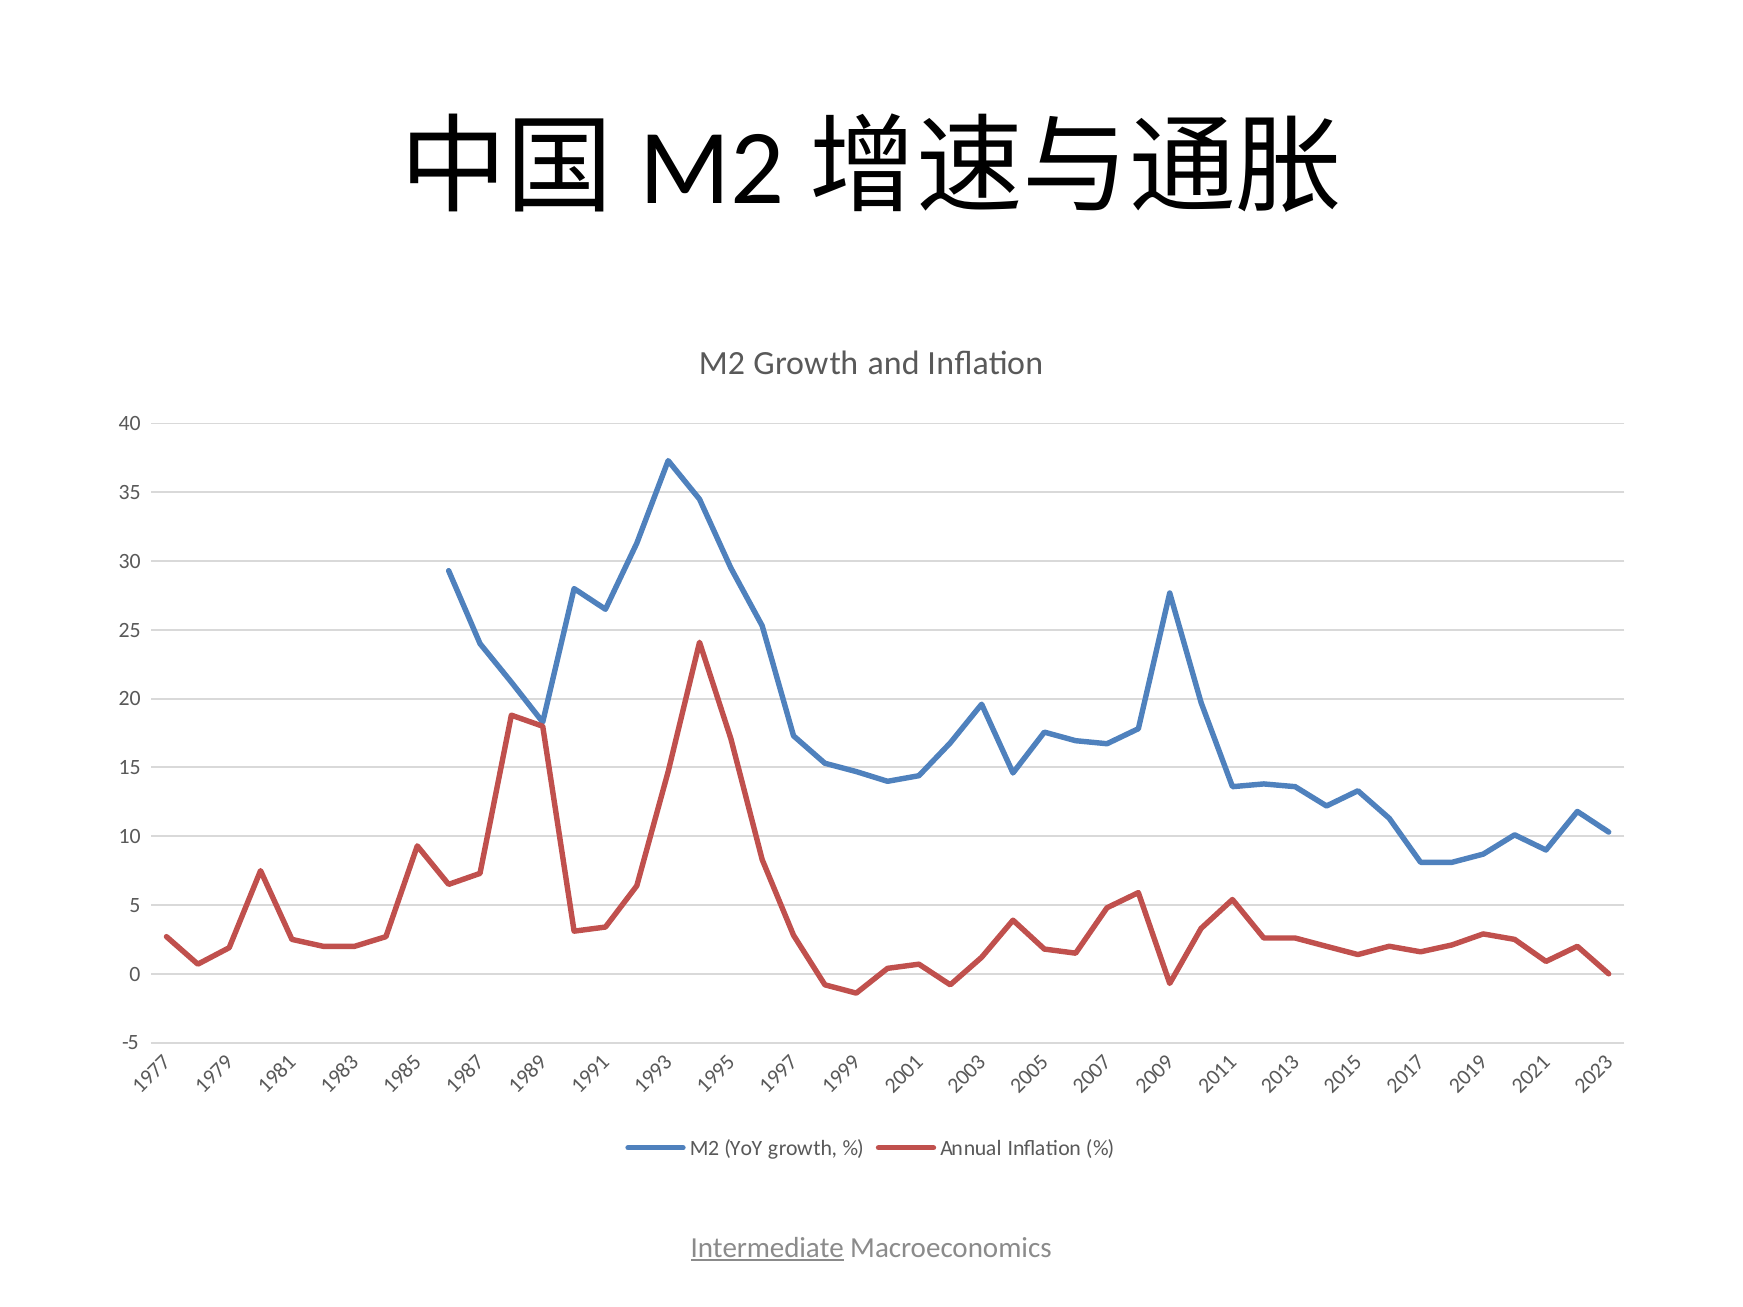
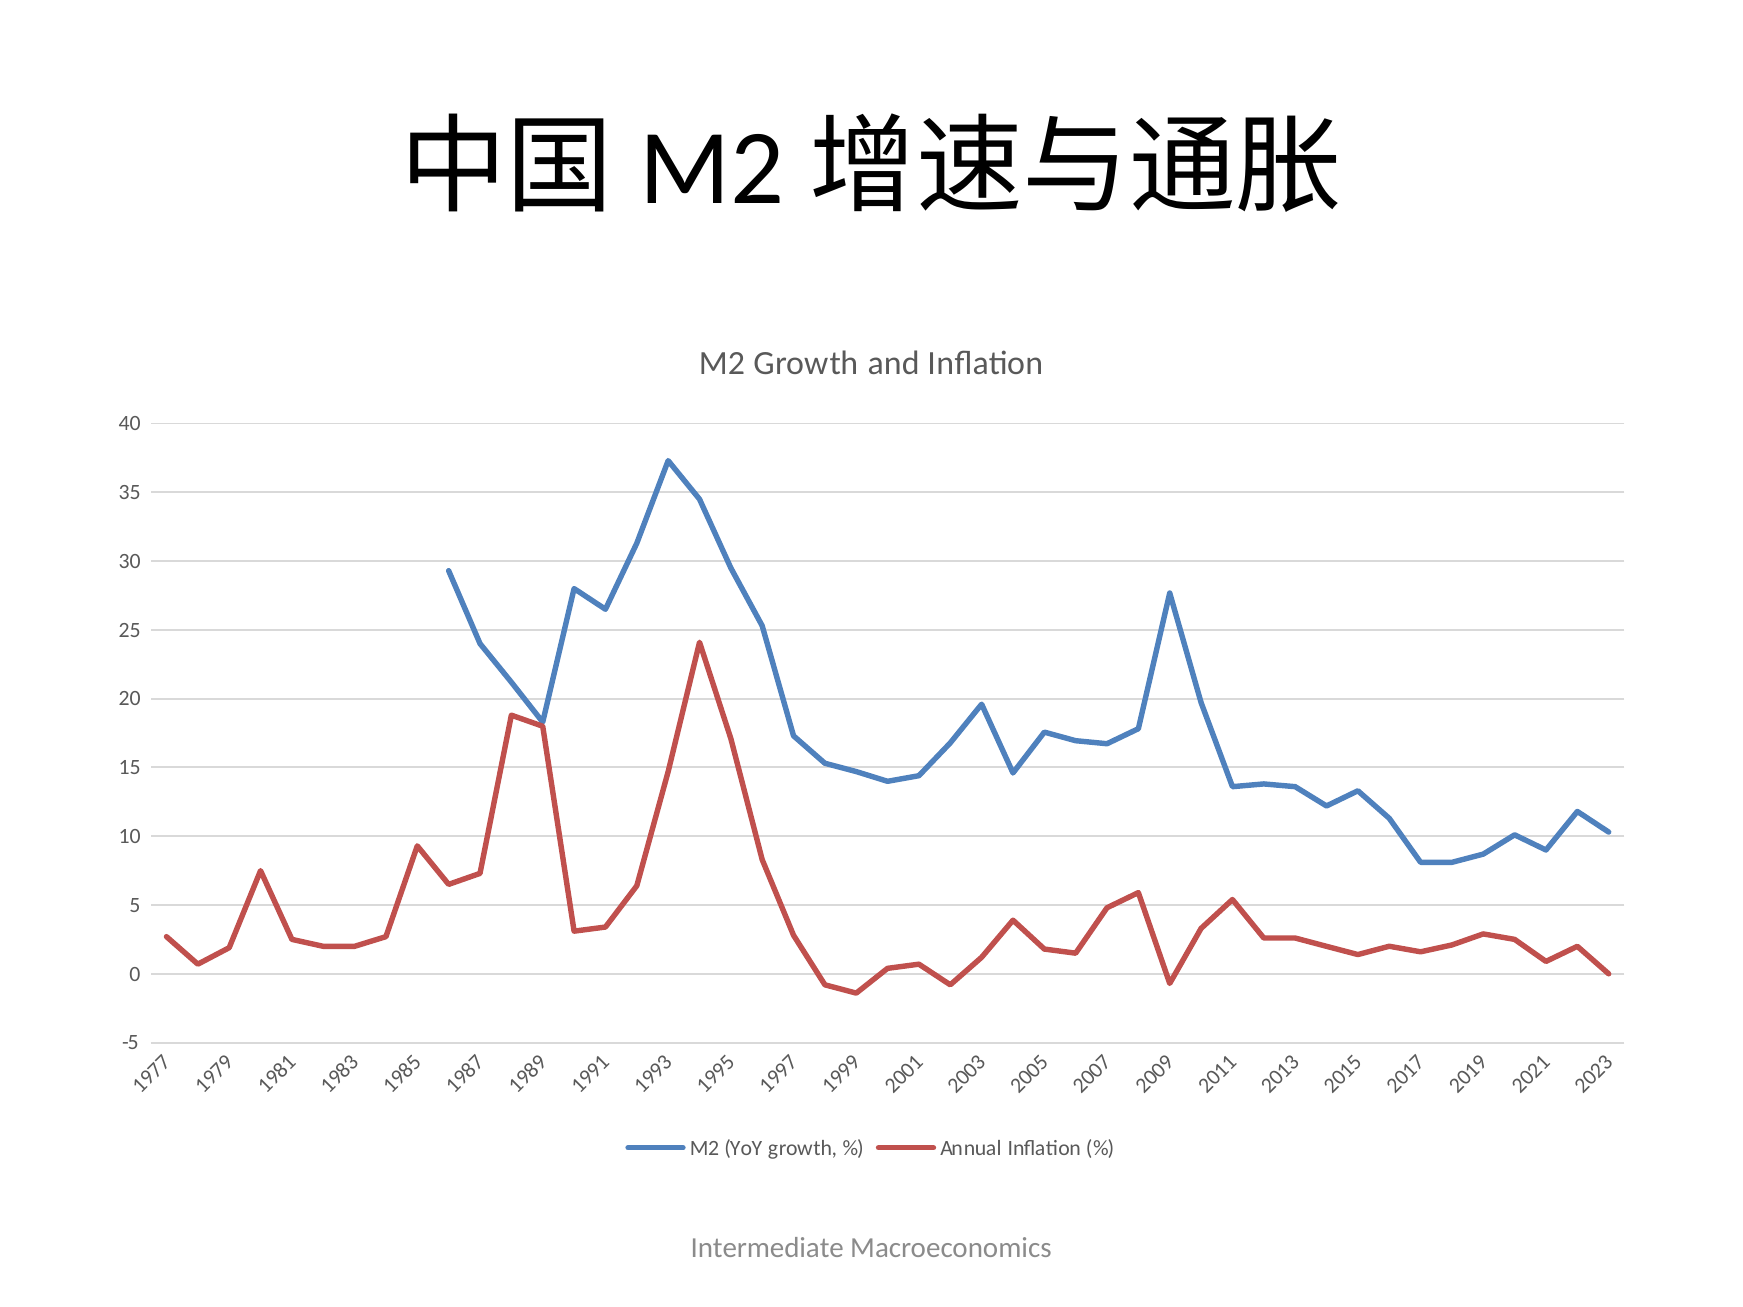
Intermediate underline: present -> none (767, 1248)
